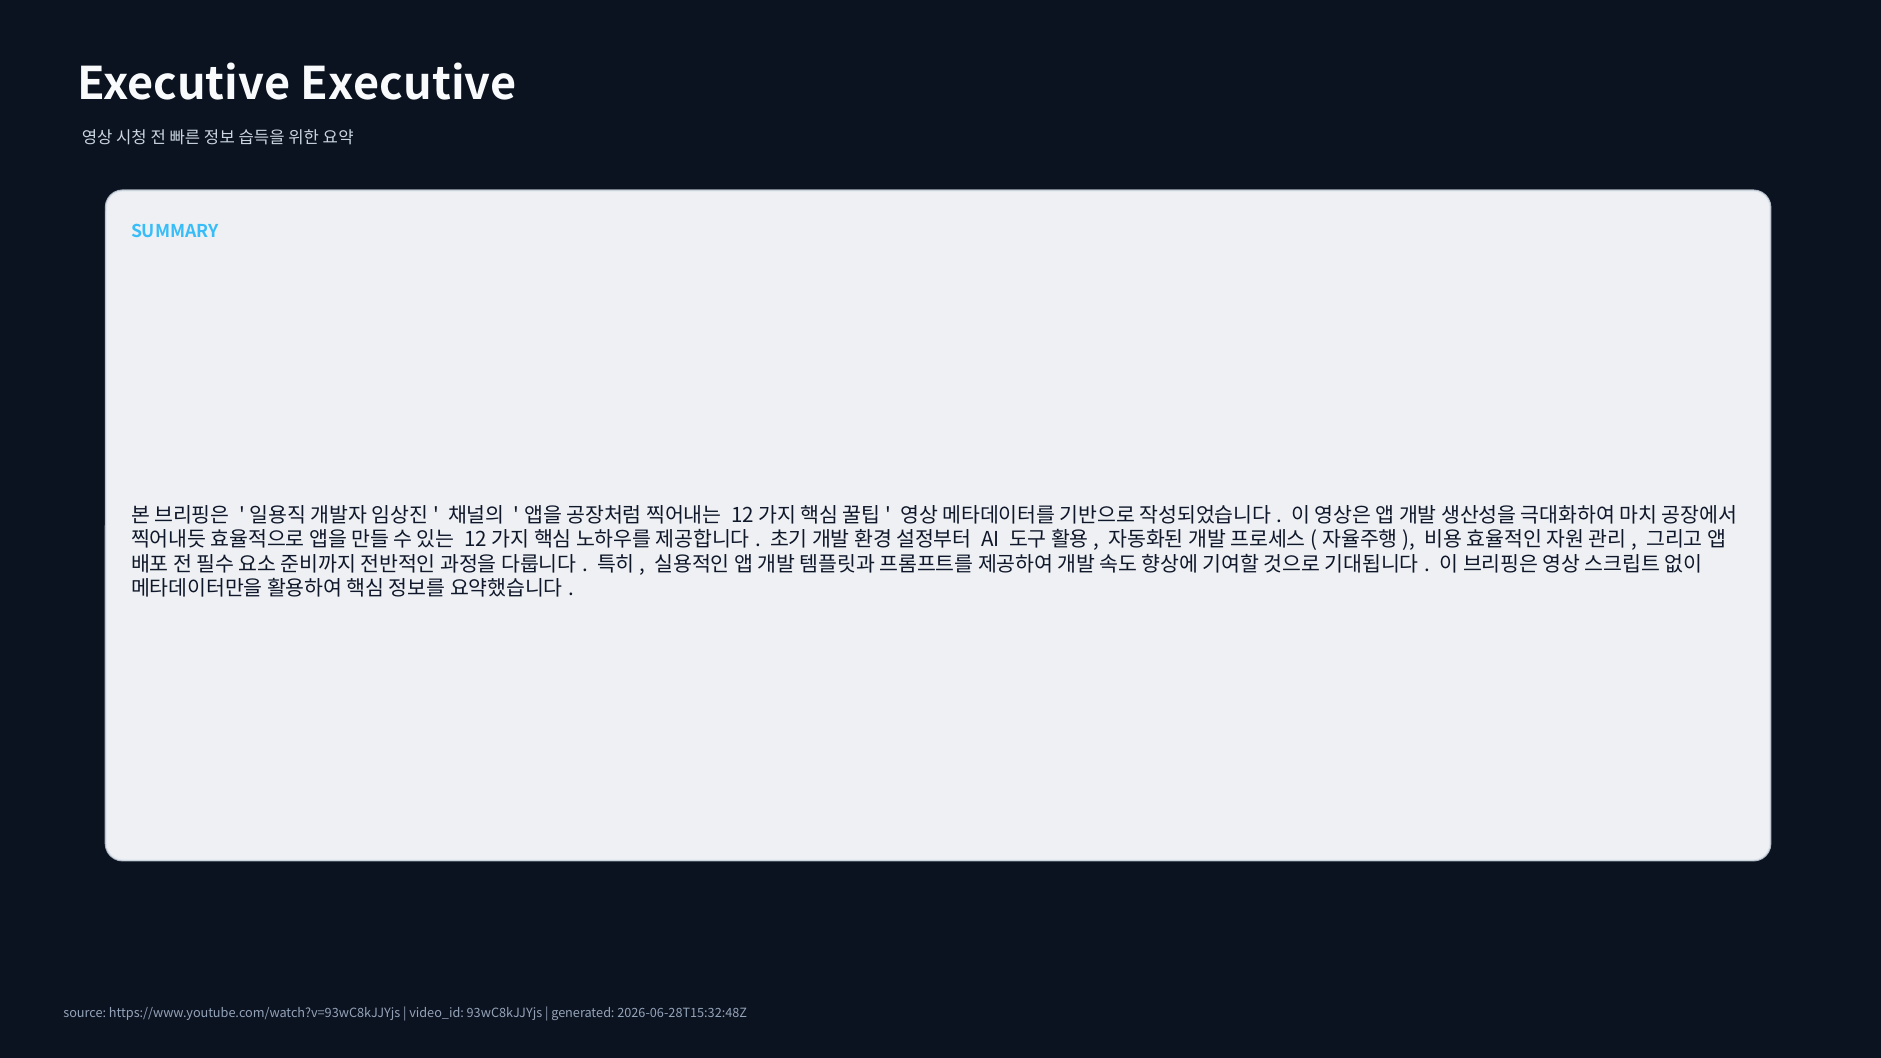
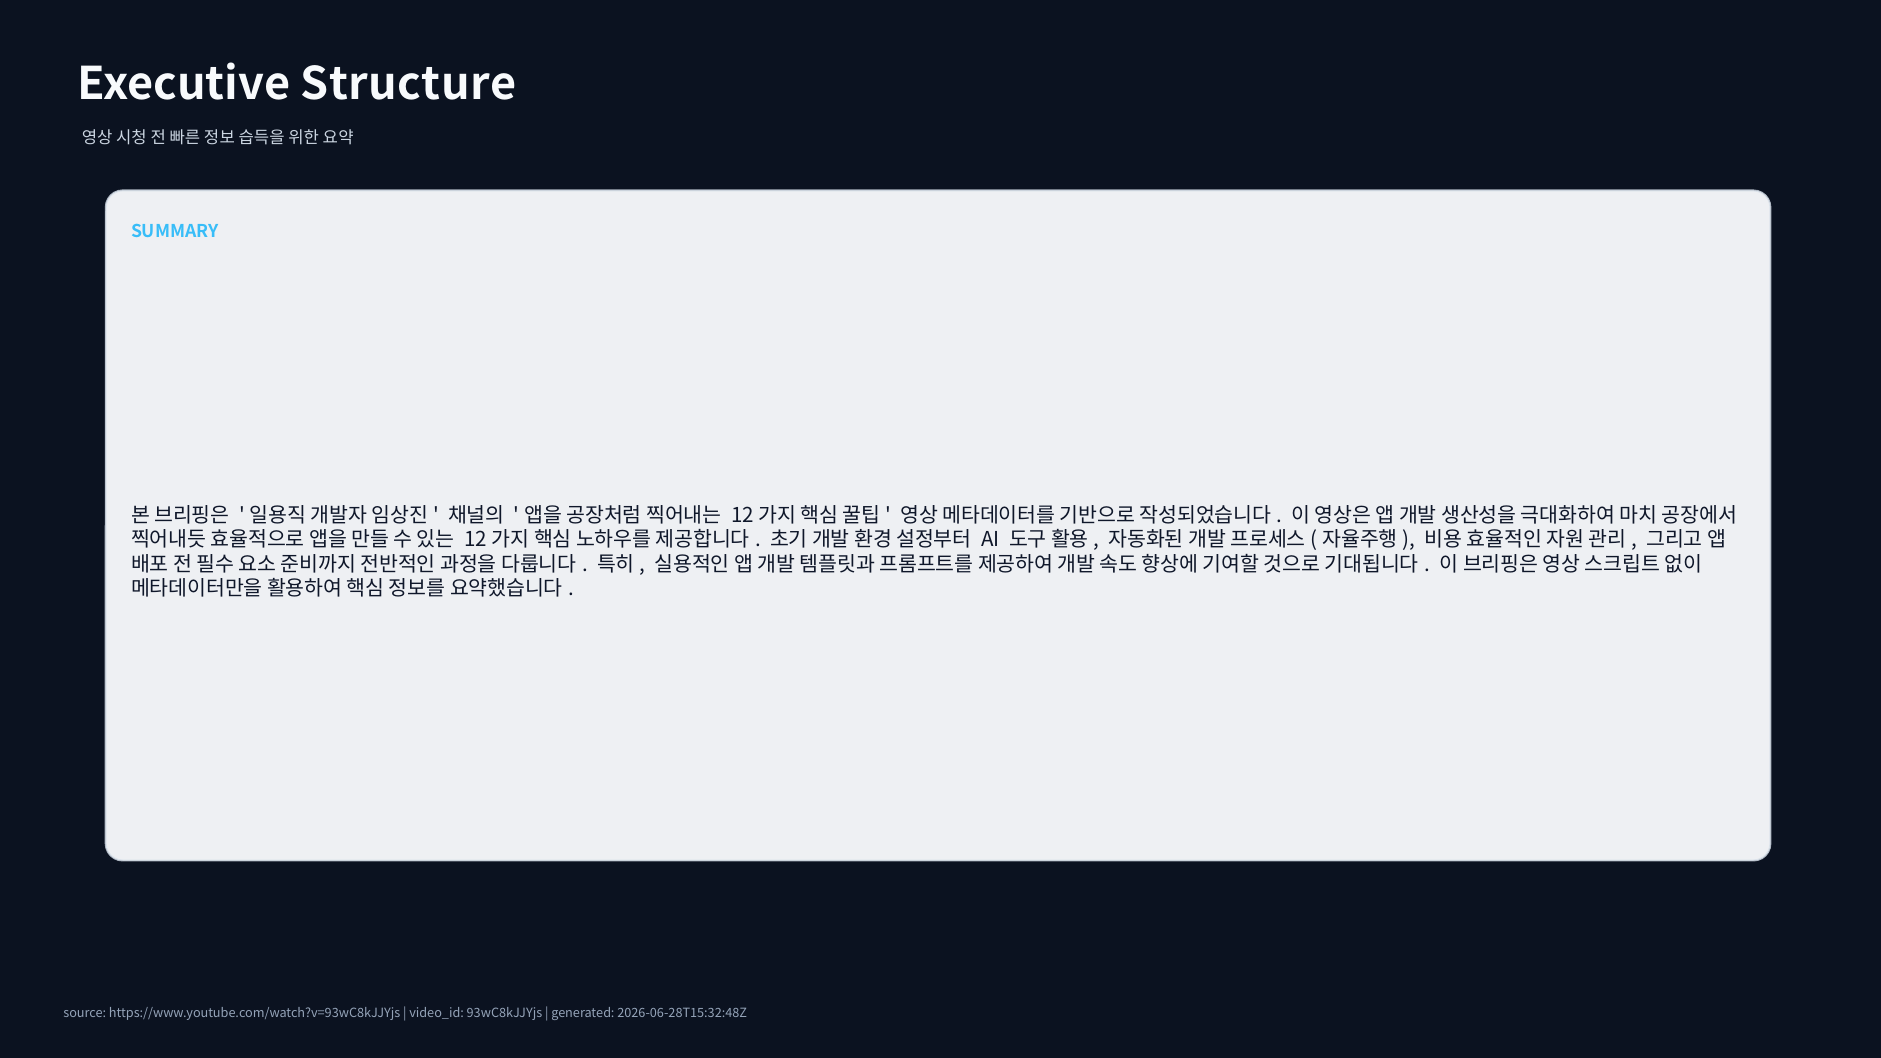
Executive Executive: Executive -> Structure (409, 84)
